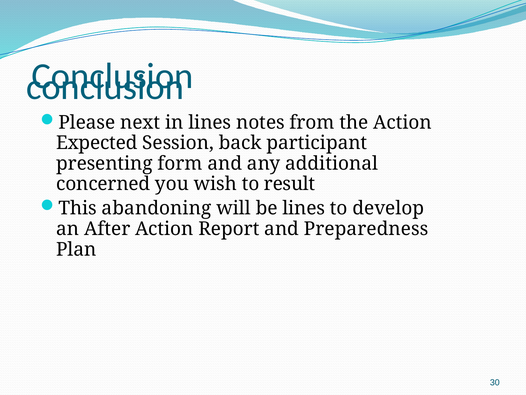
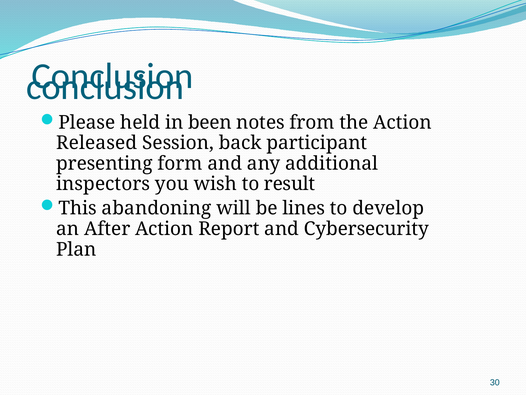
next: next -> held (140, 122)
in lines: lines -> been (210, 122)
Expected: Expected -> Released (97, 143)
concerned: concerned -> inspectors (103, 184)
Preparedness: Preparedness -> Cybersecurity (366, 229)
